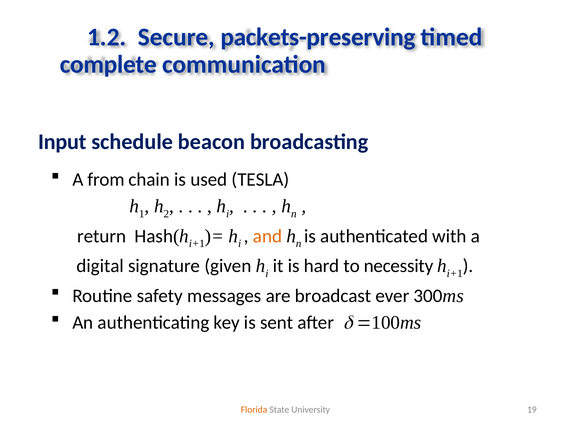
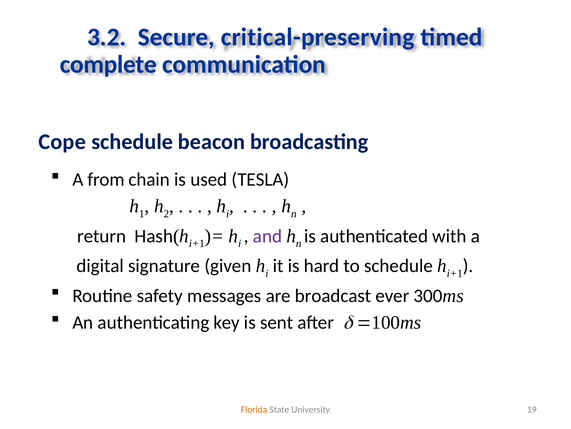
1.2: 1.2 -> 3.2 (107, 37)
packets-preserving: packets-preserving -> critical-preserving (318, 37)
Input: Input -> Cope (62, 141)
and colour: orange -> purple (267, 236)
to necessity: necessity -> schedule (398, 266)
